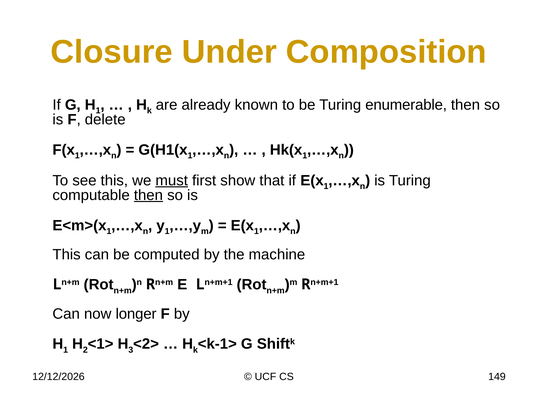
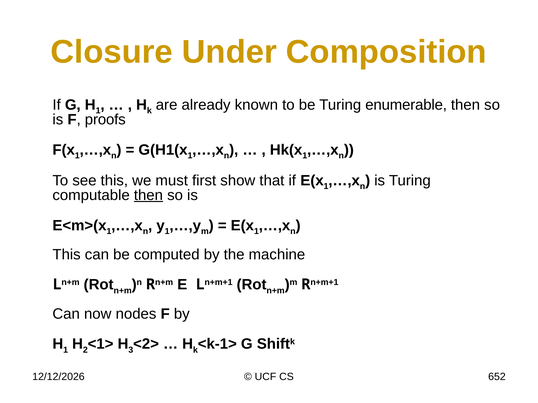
delete: delete -> proofs (105, 120)
must underline: present -> none (172, 181)
longer: longer -> nodes (136, 314)
149: 149 -> 652 (497, 377)
